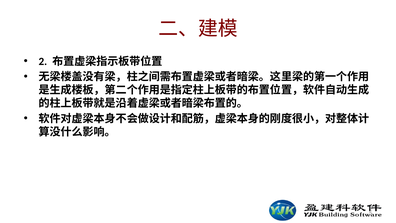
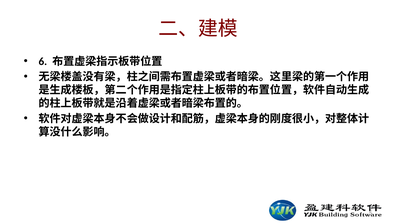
2: 2 -> 6 (43, 61)
